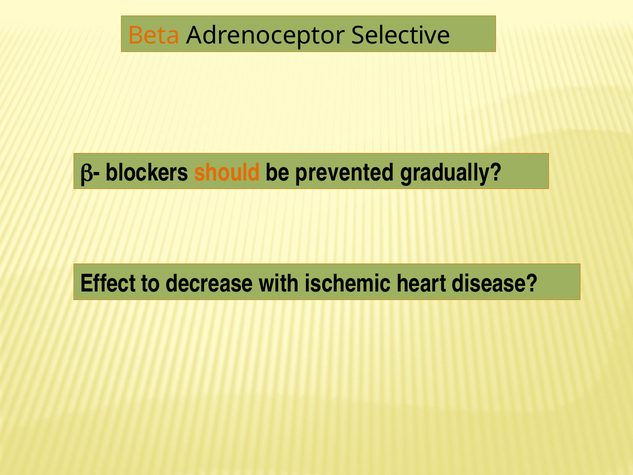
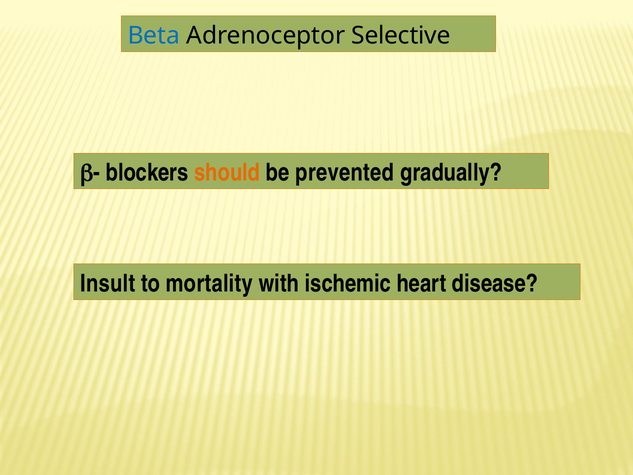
Beta colour: orange -> blue (154, 35)
Effect: Effect -> Insult (108, 283)
decrease: decrease -> mortality (209, 283)
